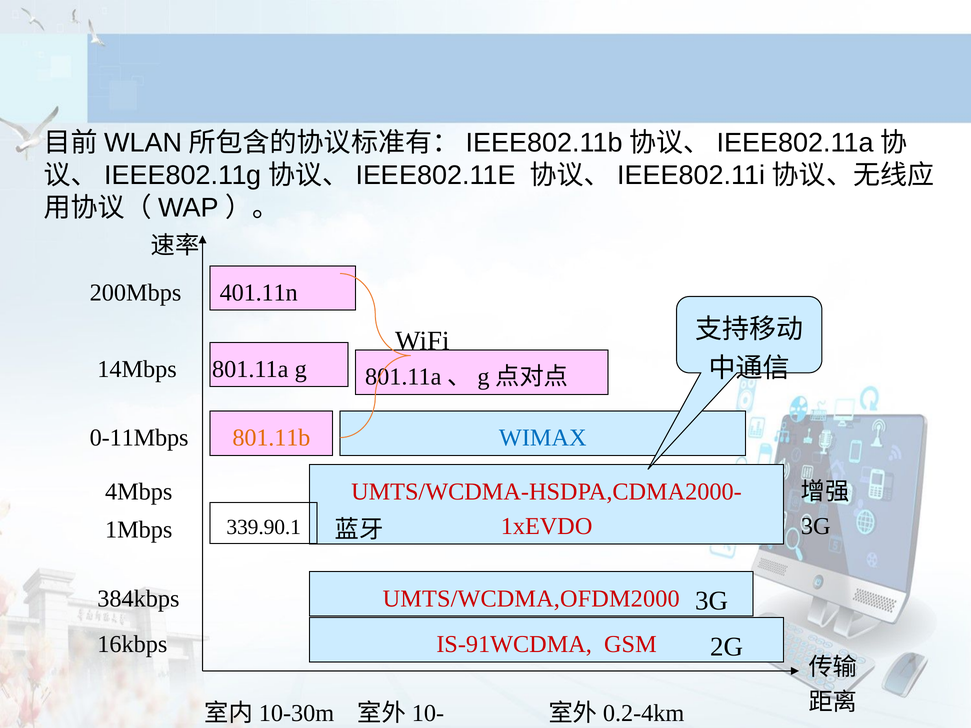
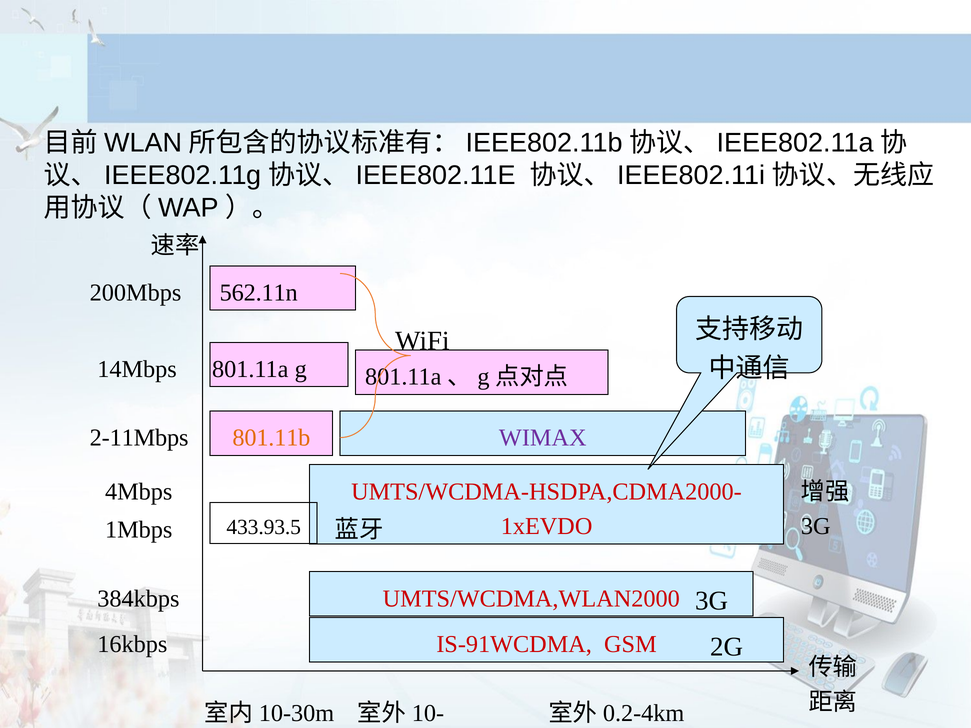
401.11n: 401.11n -> 562.11n (259, 293)
0-11Mbps: 0-11Mbps -> 2-11Mbps (139, 438)
WIMAX colour: blue -> purple (543, 438)
339.90.1: 339.90.1 -> 433.93.5 (264, 527)
UMTS/WCDMA,OFDM2000: UMTS/WCDMA,OFDM2000 -> UMTS/WCDMA,WLAN2000 (531, 599)
